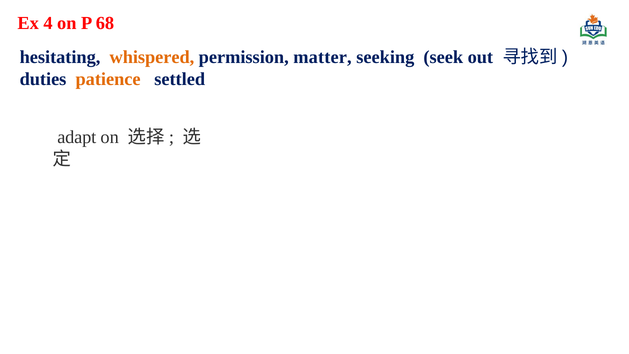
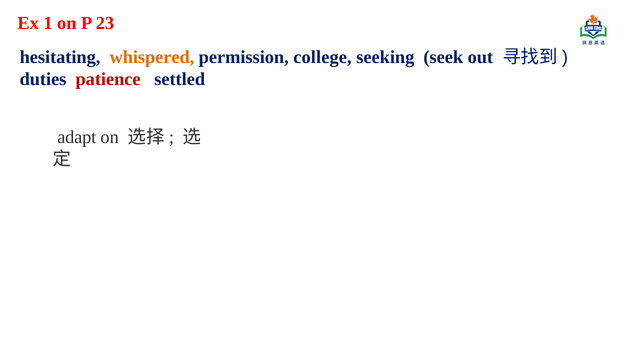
4: 4 -> 1 (48, 23)
68: 68 -> 23 (105, 23)
matter: matter -> college (322, 57)
patience colour: orange -> red (108, 79)
